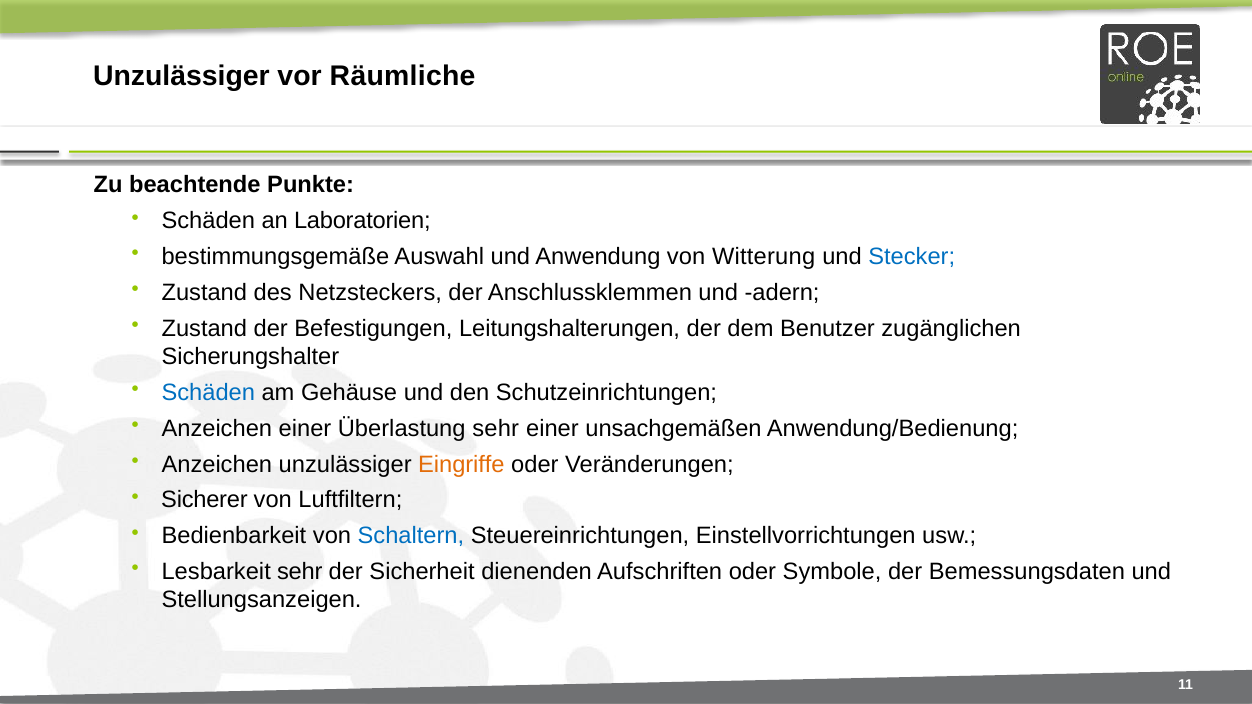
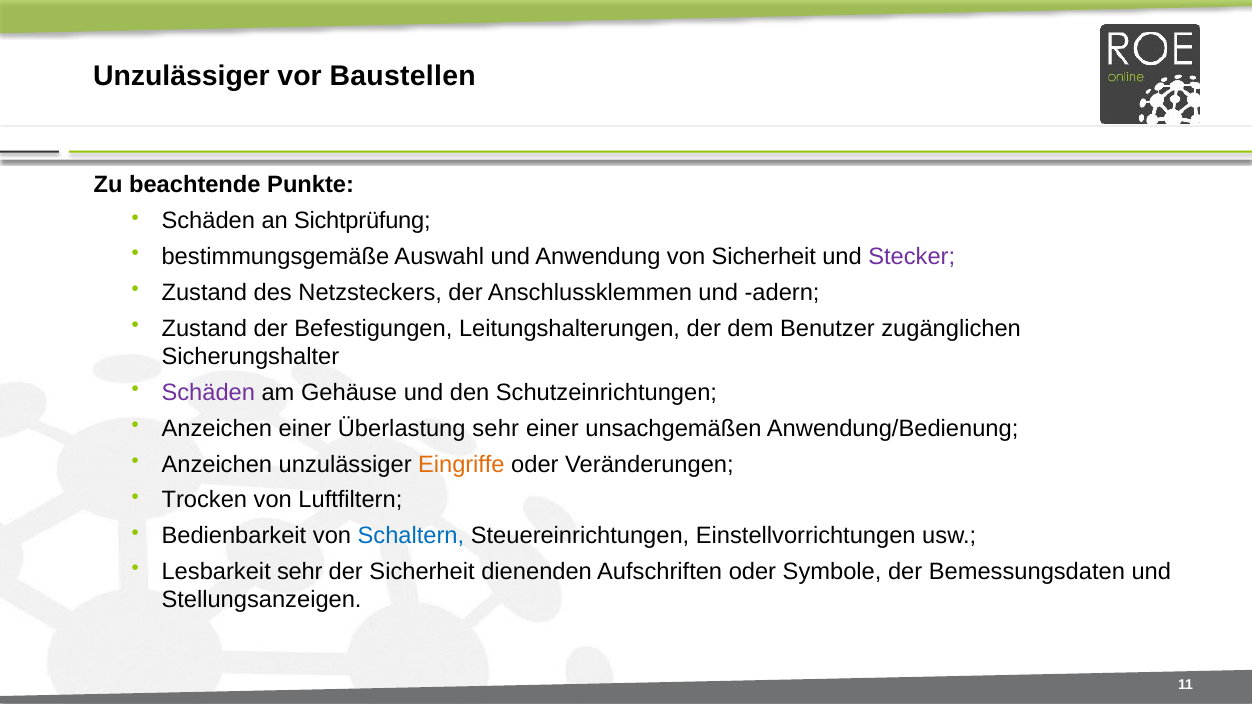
Räumliche: Räumliche -> Baustellen (403, 76)
Laboratorien: Laboratorien -> Sichtprüfung (362, 221)
von Witterung: Witterung -> Sicherheit (764, 257)
Stecker colour: blue -> purple (912, 257)
Schäden colour: blue -> purple (208, 393)
Sicherer: Sicherer -> Trocken (204, 500)
